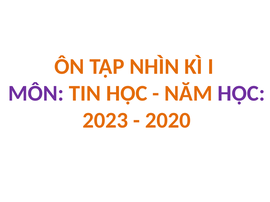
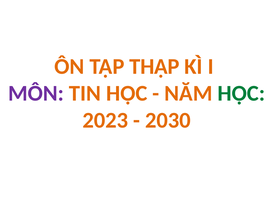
NHÌN: NHÌN -> THẬP (154, 67)
HỌC colour: purple -> green (241, 94)
2020: 2020 -> 2030 (168, 121)
